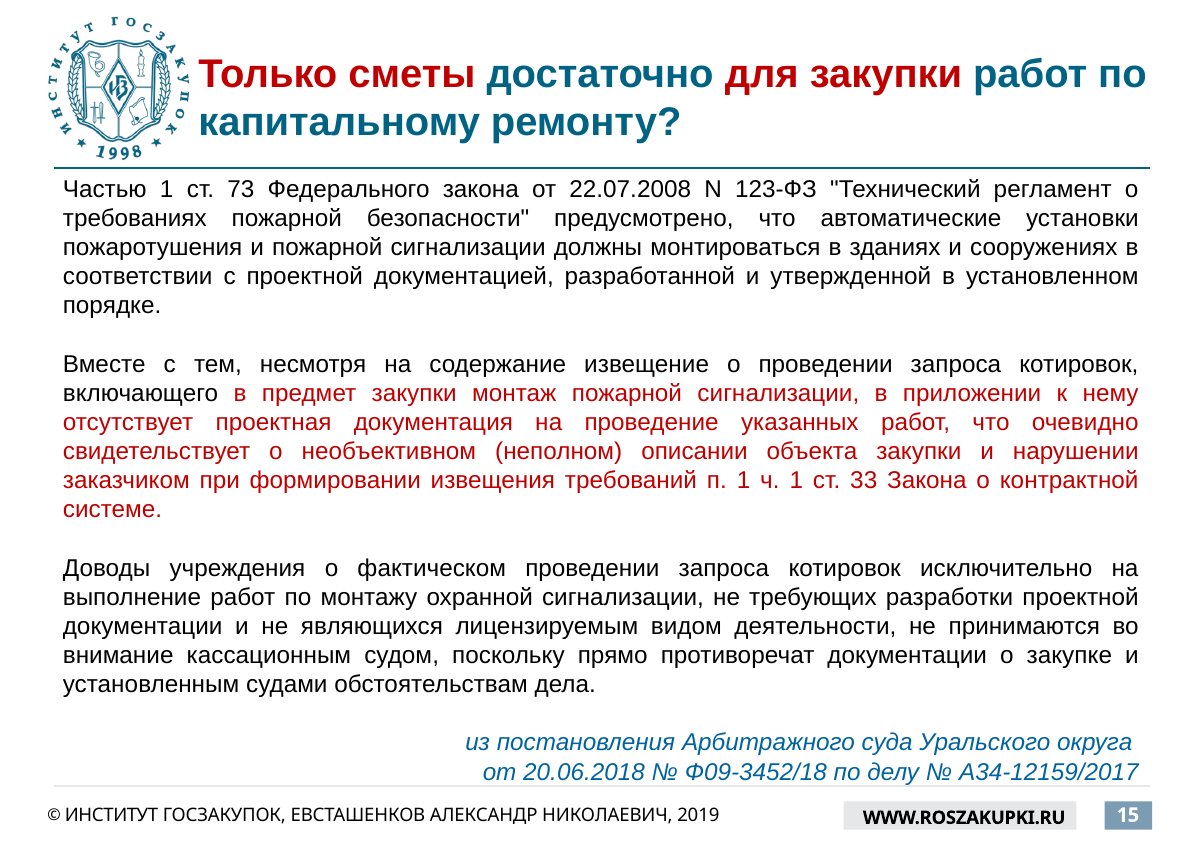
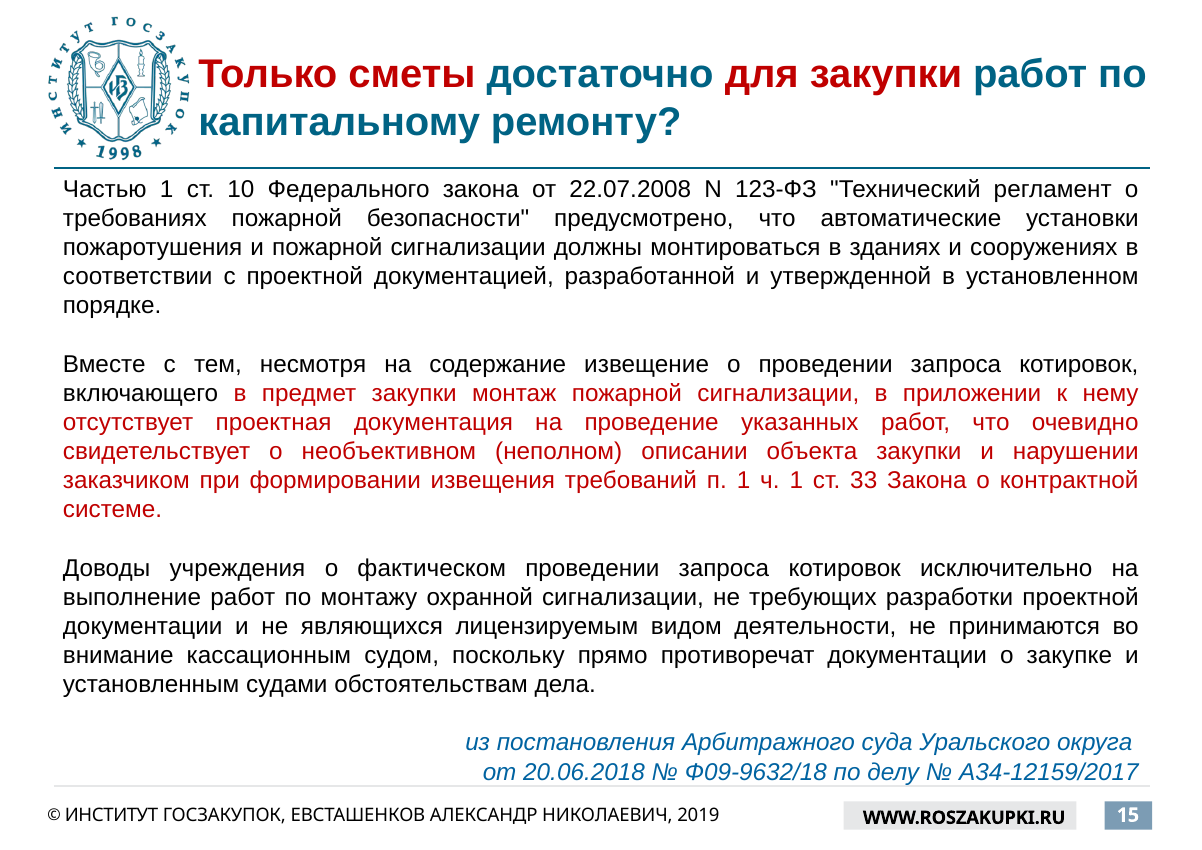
73: 73 -> 10 (241, 189)
Ф09-3452/18: Ф09-3452/18 -> Ф09-9632/18 (756, 772)
